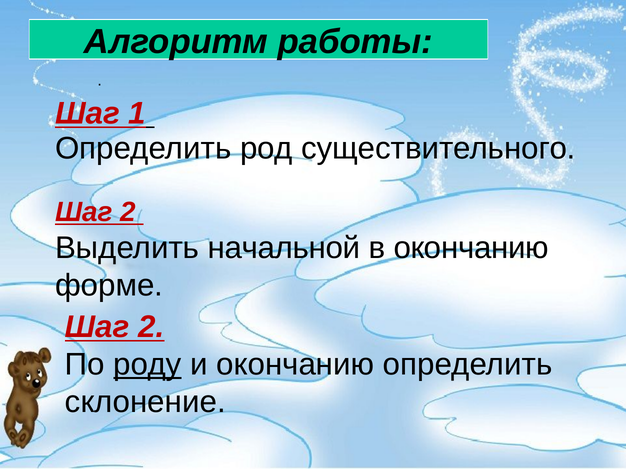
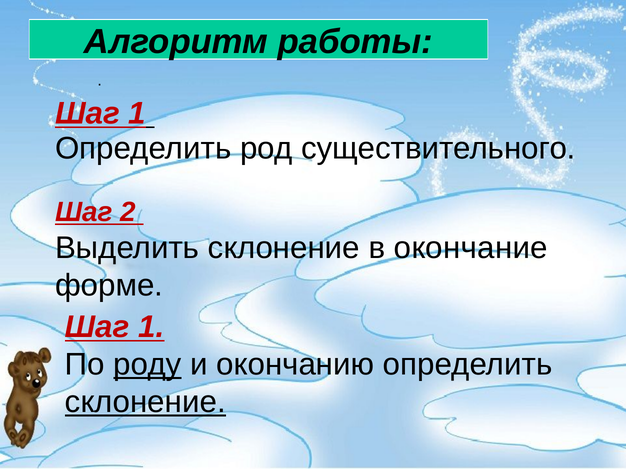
Выделить начальной: начальной -> склонение (284, 248)
в окончанию: окончанию -> окончание (471, 248)
2: 2 -> 1 (151, 327)
склонение underline: none -> present (145, 402)
